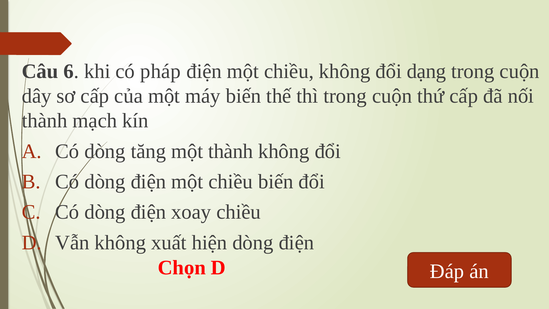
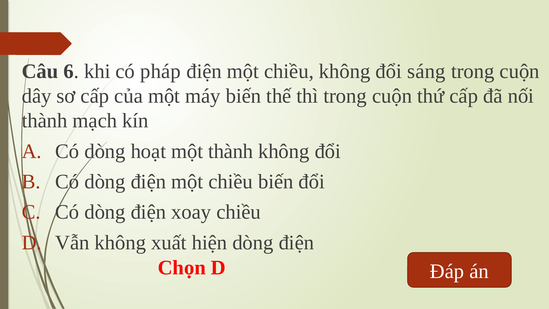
dạng: dạng -> sáng (426, 71)
tăng: tăng -> hoạt (148, 151)
